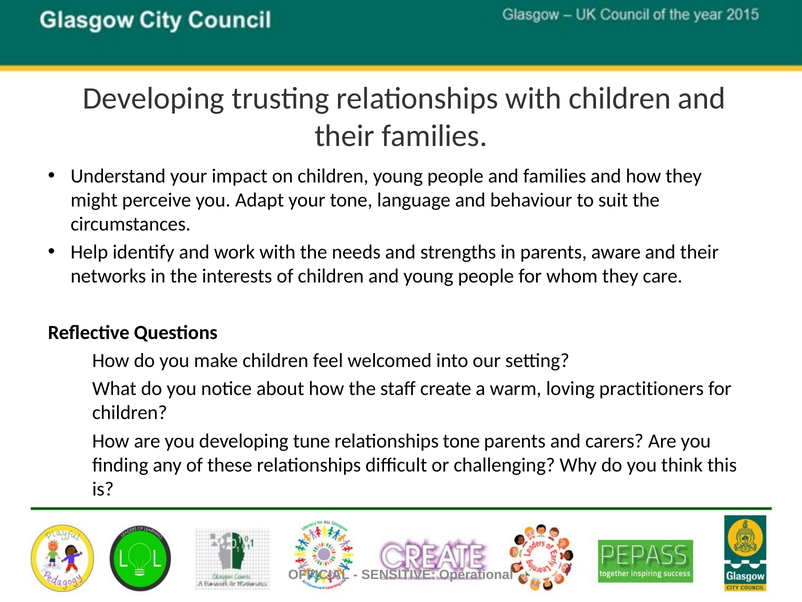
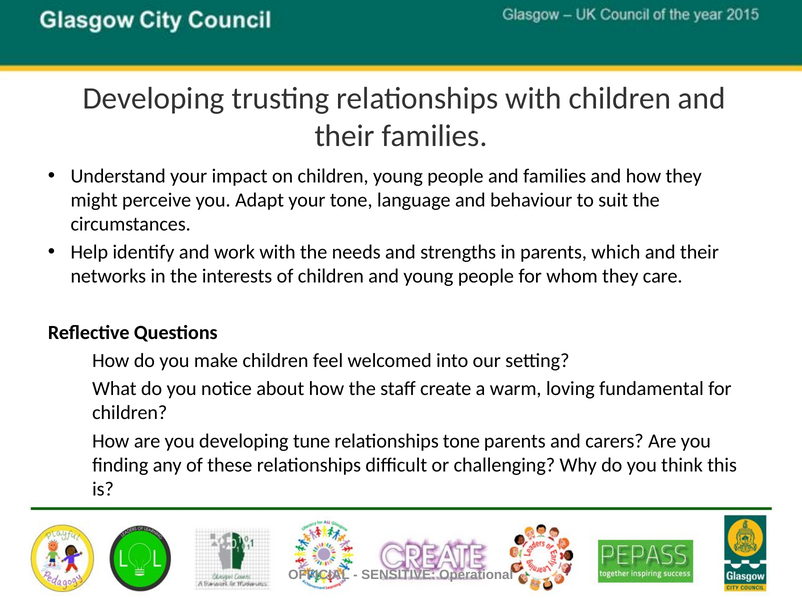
aware: aware -> which (616, 252)
practitioners: practitioners -> fundamental (651, 388)
